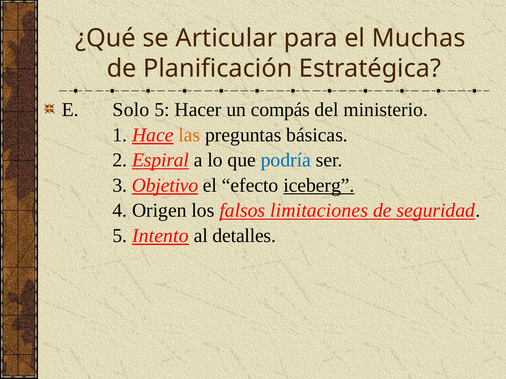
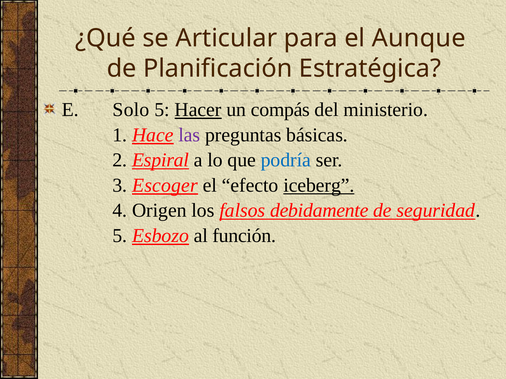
Muchas: Muchas -> Aunque (419, 38)
Hacer underline: none -> present (198, 110)
las colour: orange -> purple (189, 135)
Objetivo: Objetivo -> Escoger (165, 186)
limitaciones: limitaciones -> debidamente (319, 211)
Intento: Intento -> Esbozo (161, 236)
detalles: detalles -> función (244, 236)
